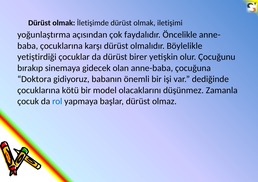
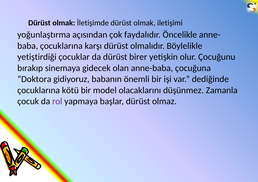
rol colour: blue -> purple (57, 102)
